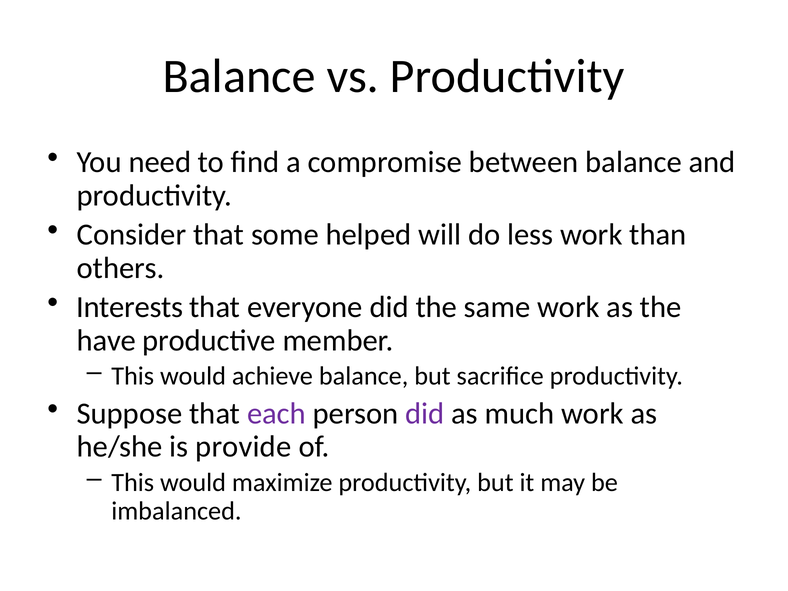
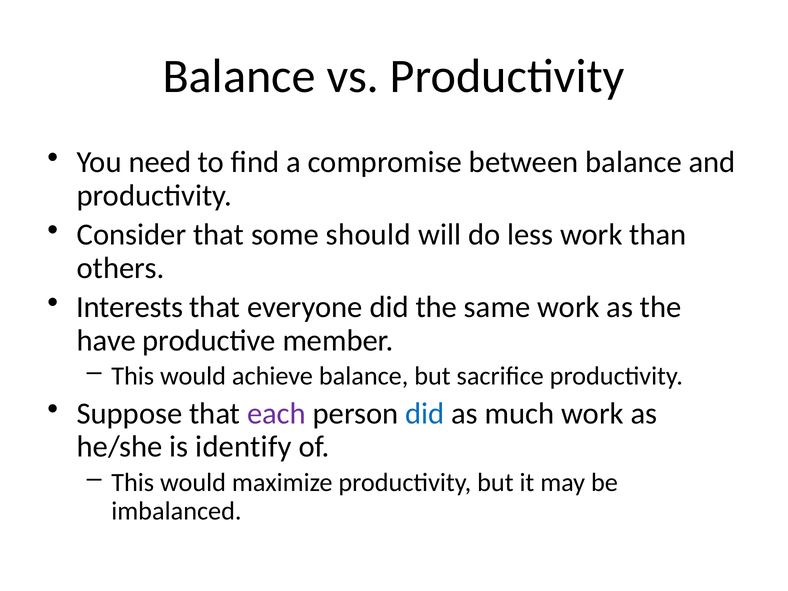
helped: helped -> should (368, 235)
did colour: purple -> blue (425, 414)
provide: provide -> identify (243, 447)
